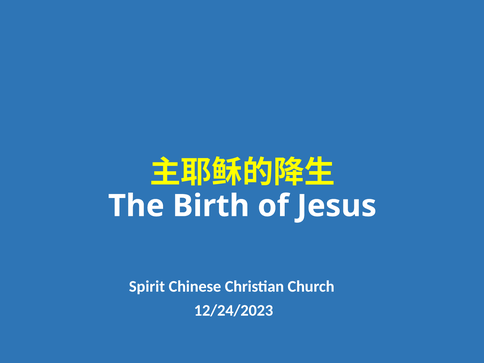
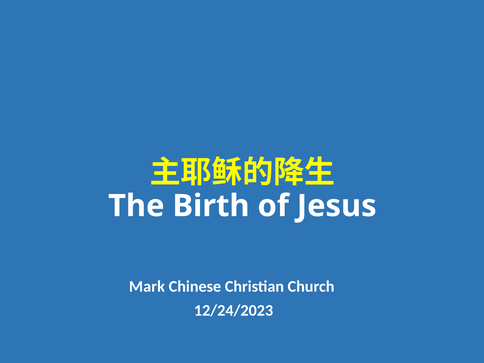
Spirit: Spirit -> Mark (147, 286)
